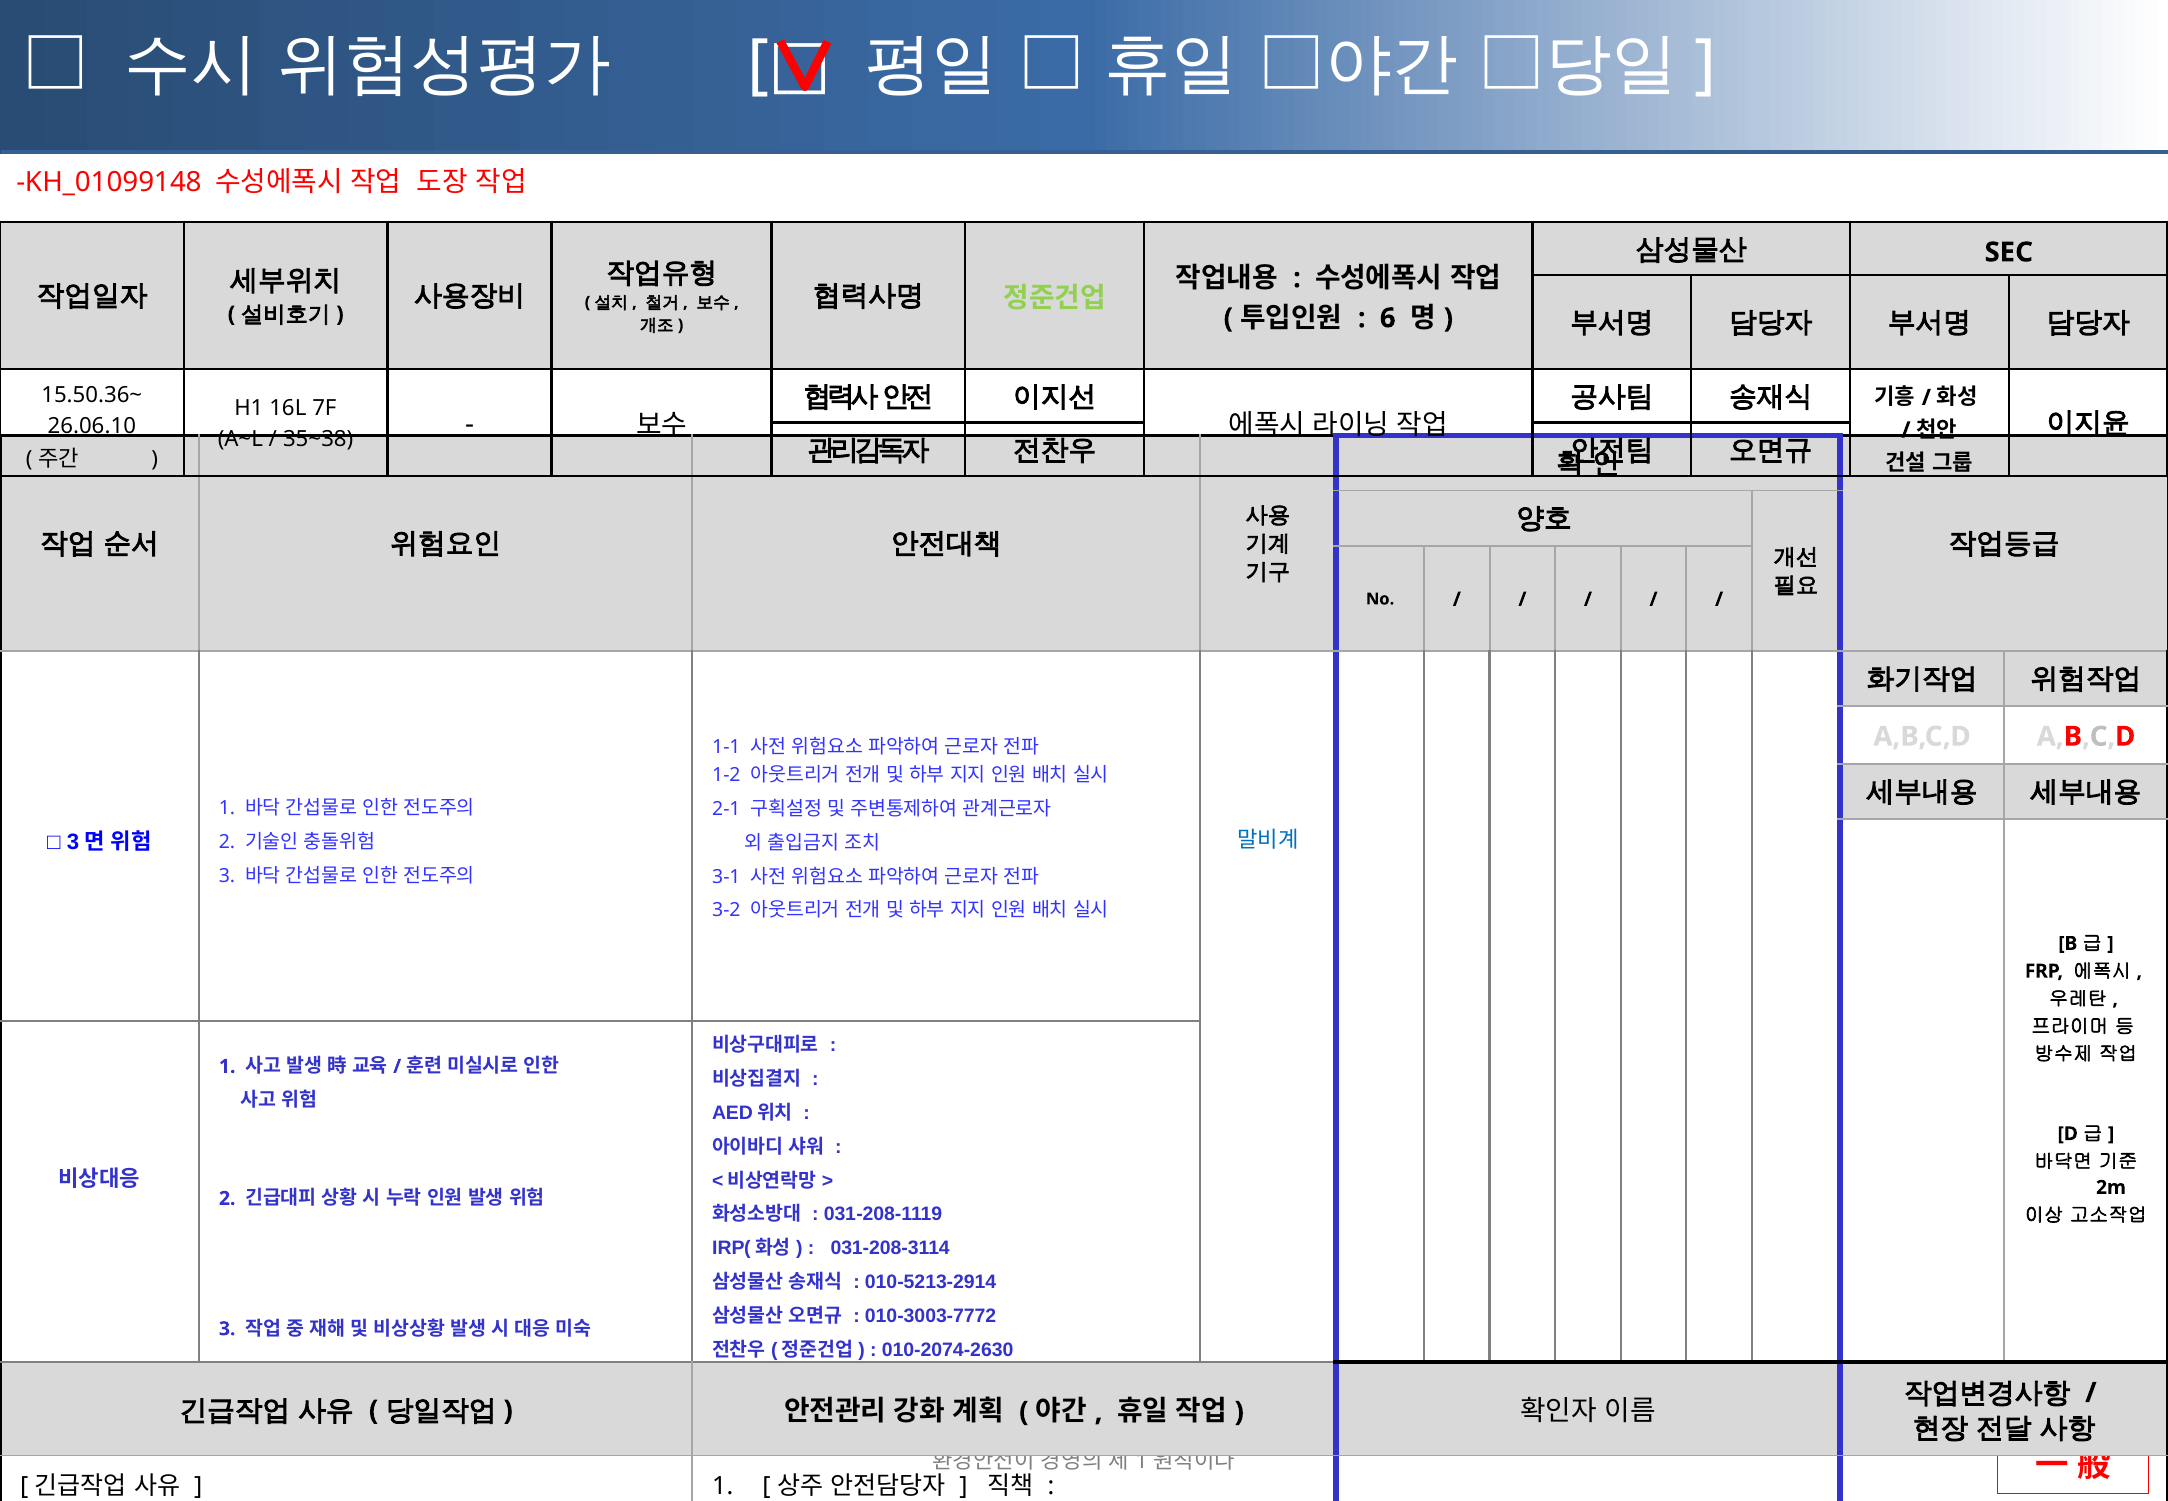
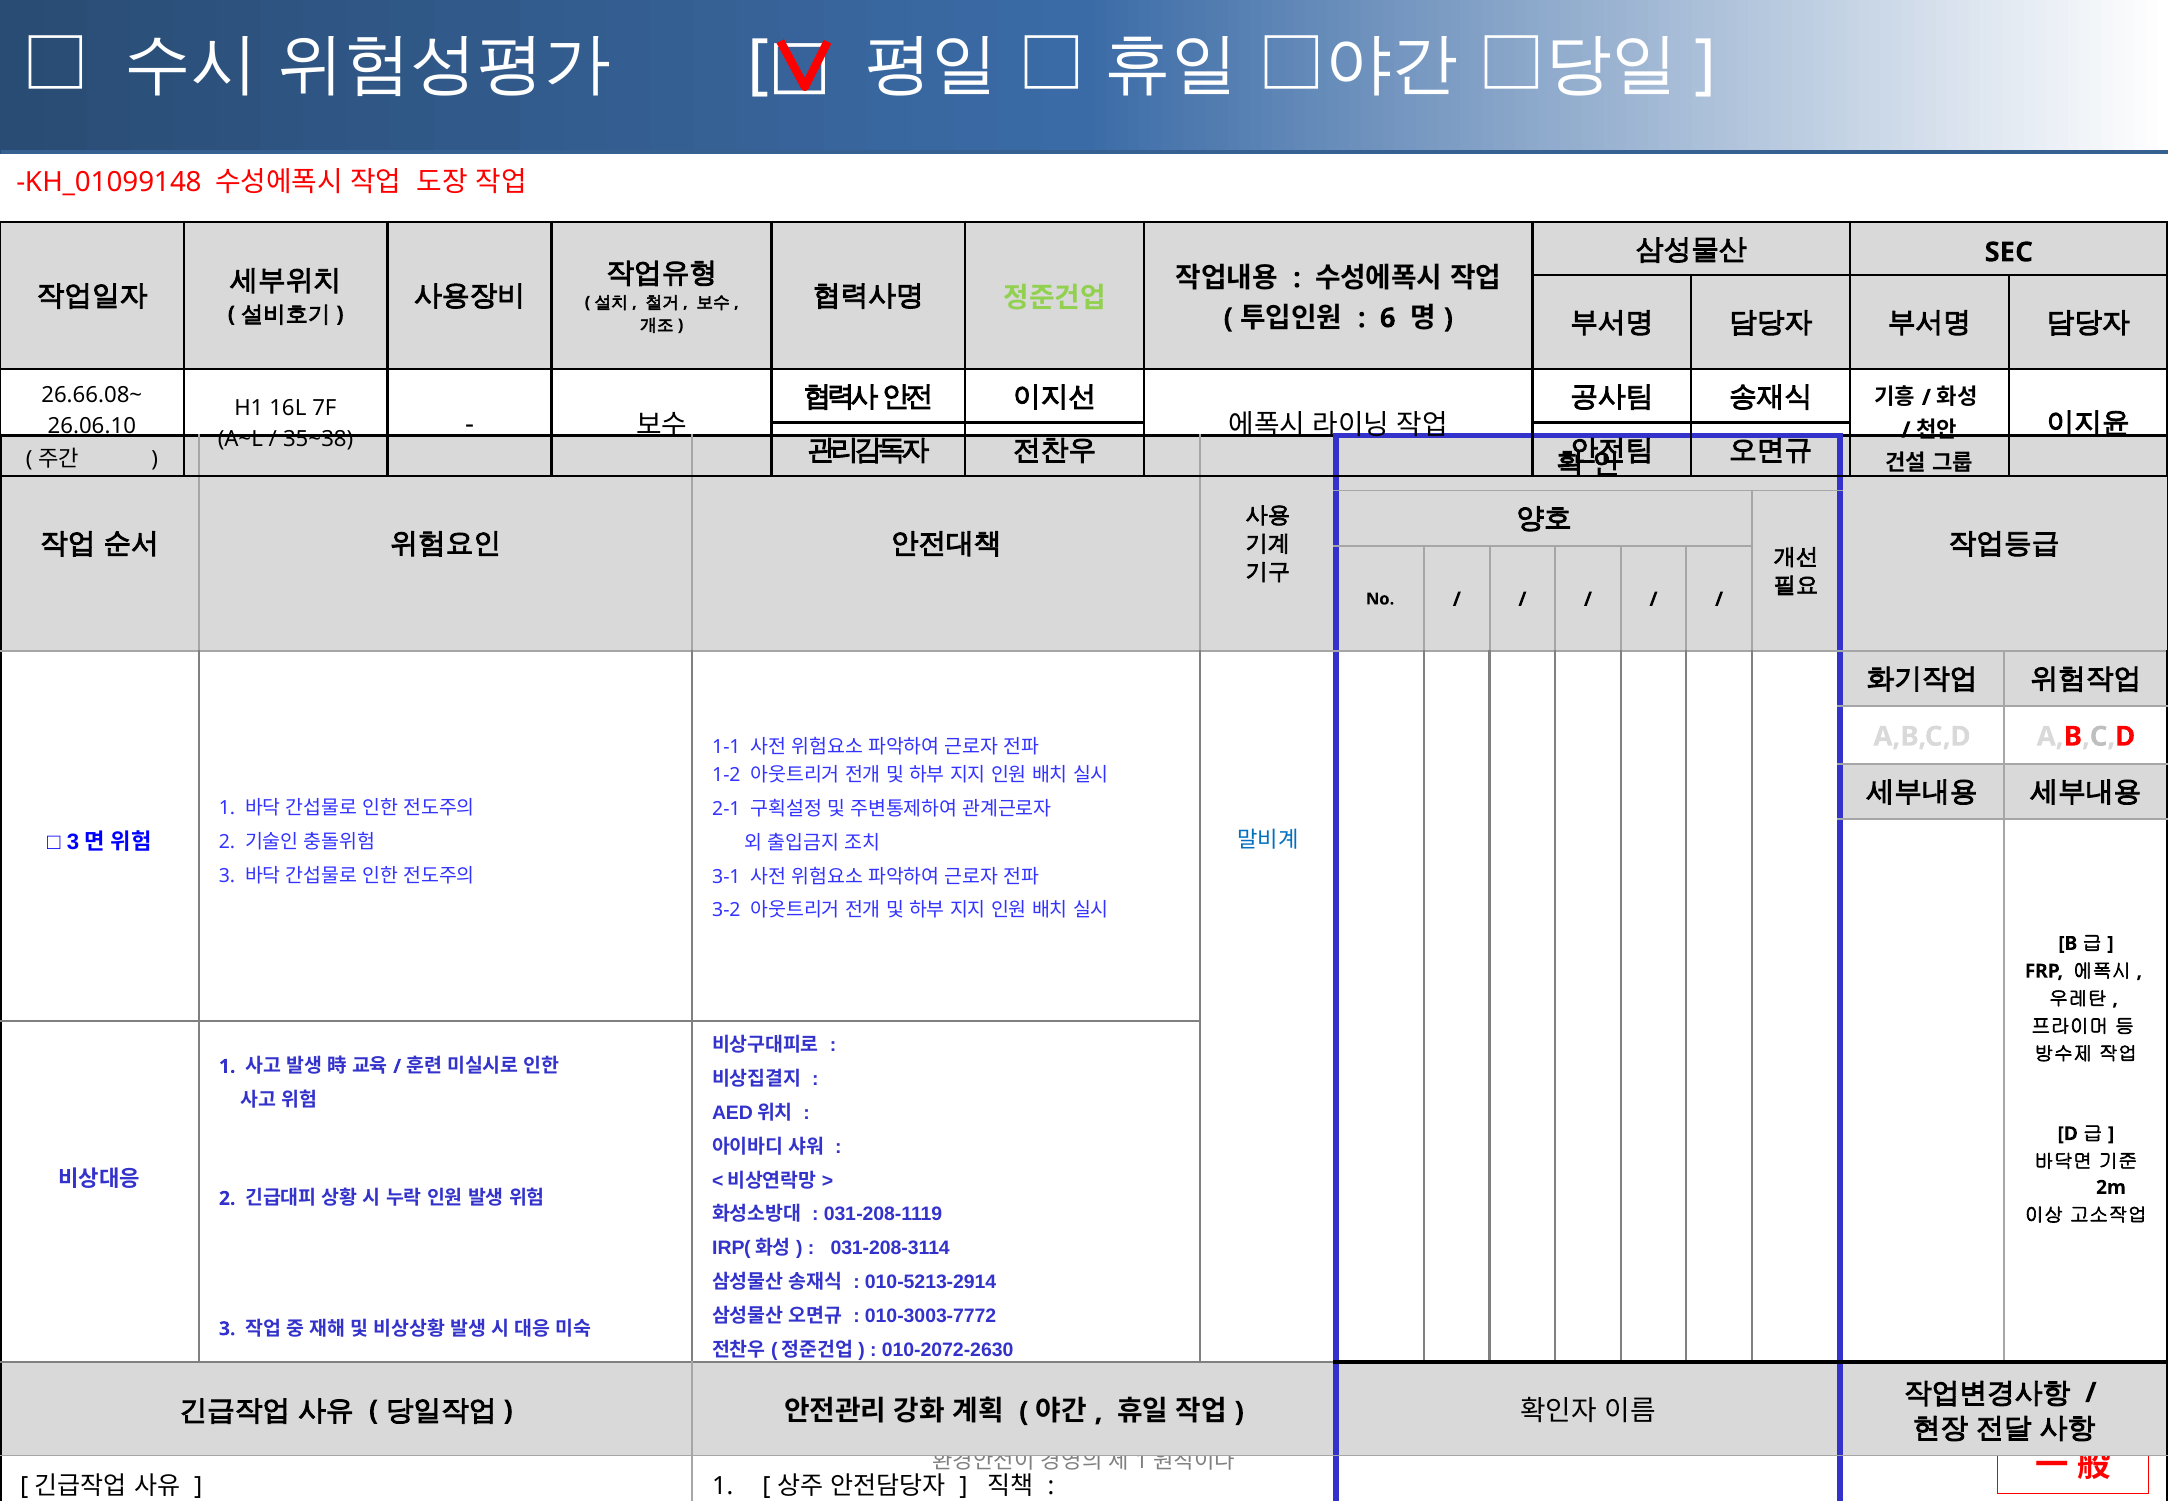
15.50.36~: 15.50.36~ -> 26.66.08~ (92, 395)
010-2074-2630: 010-2074-2630 -> 010-2072-2630 (948, 1350)
